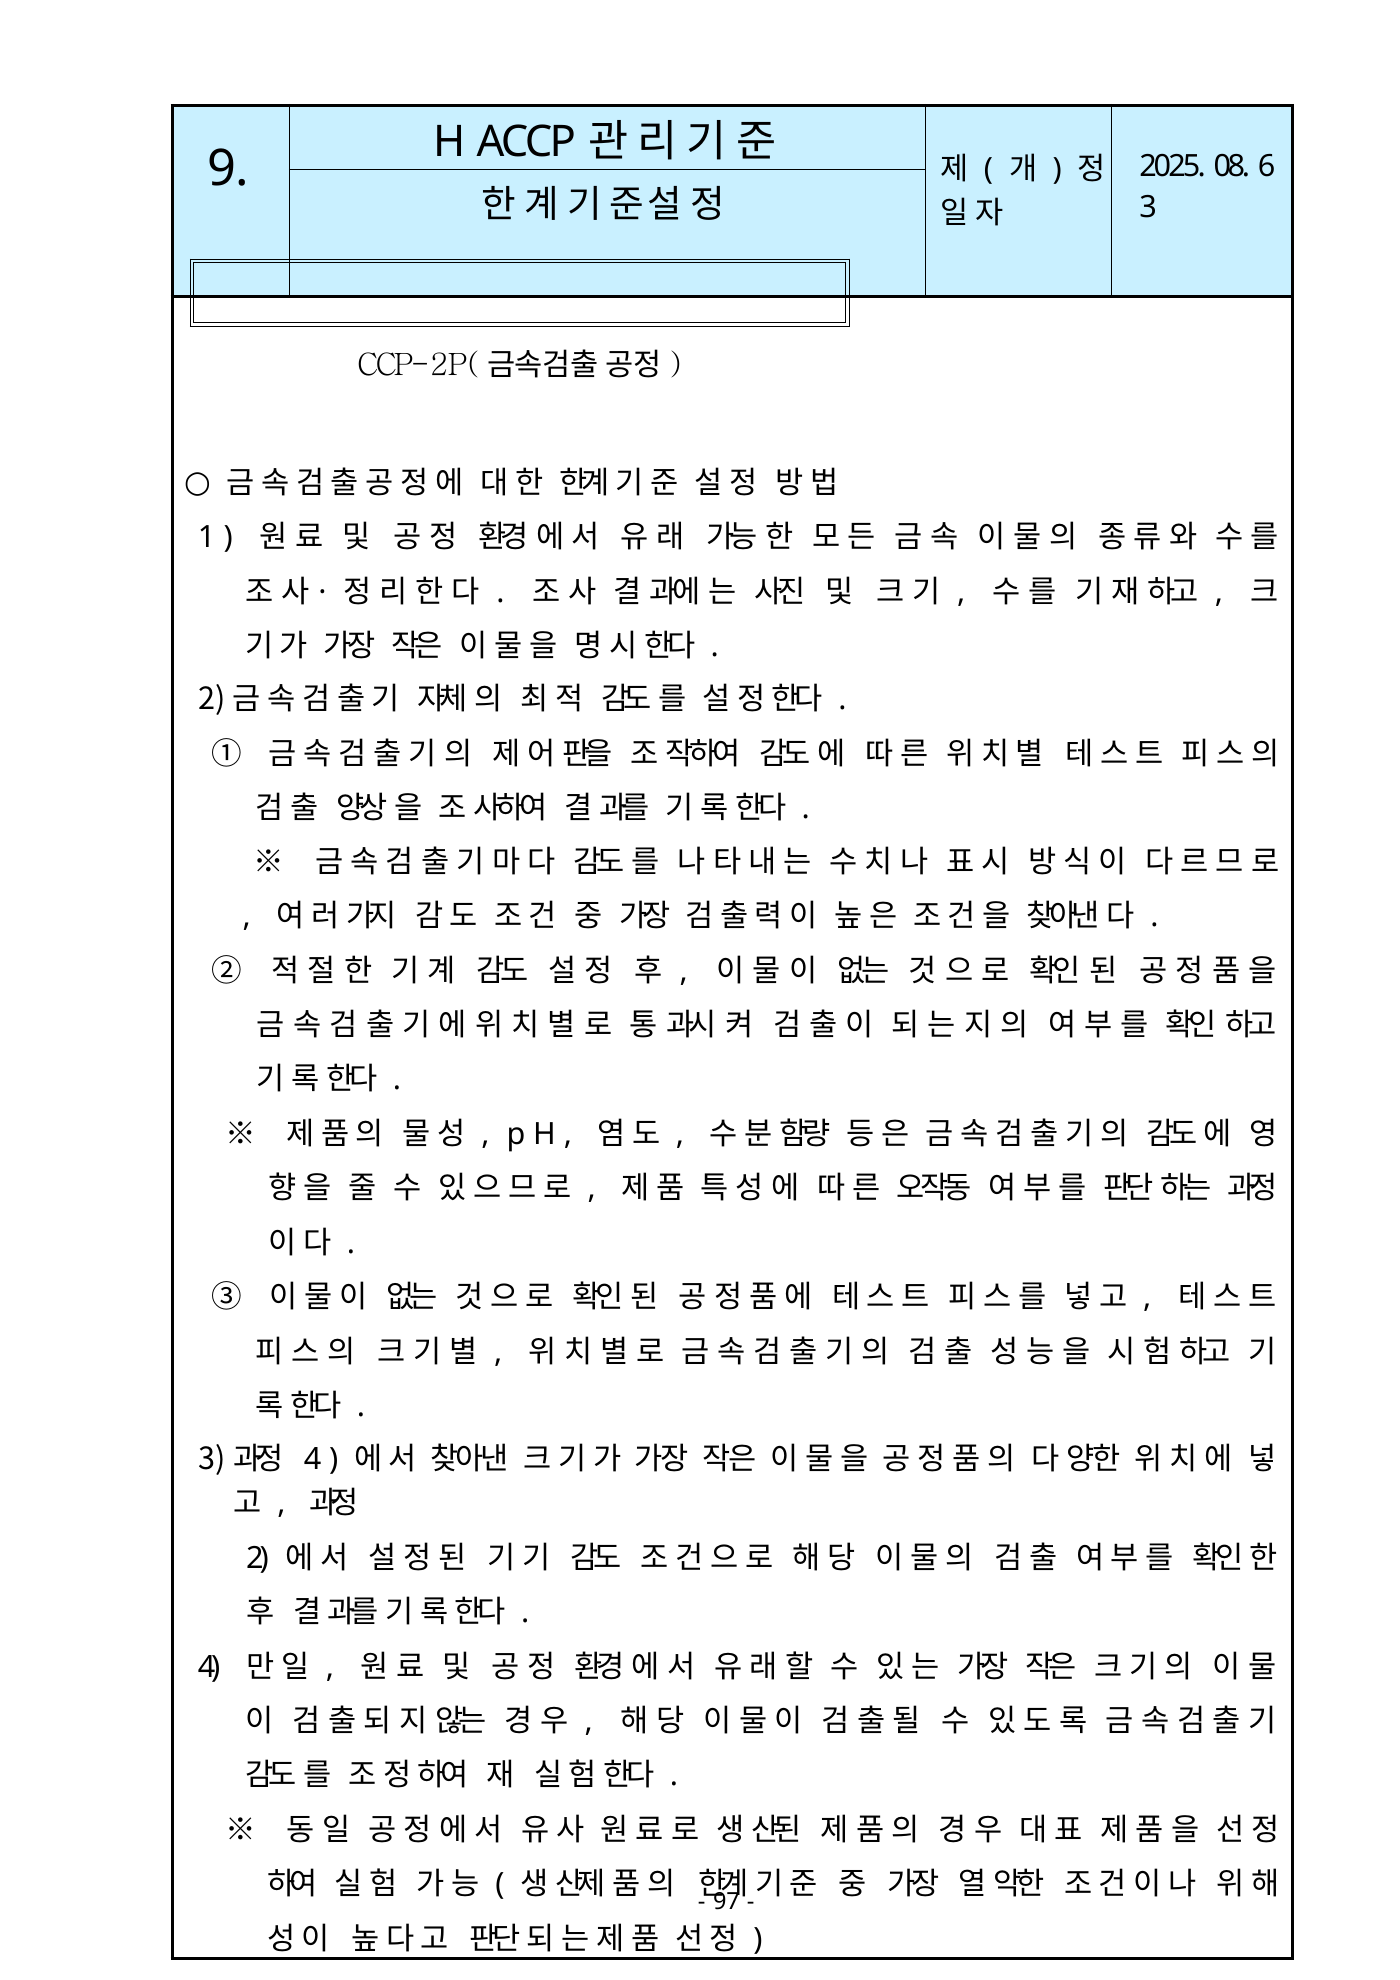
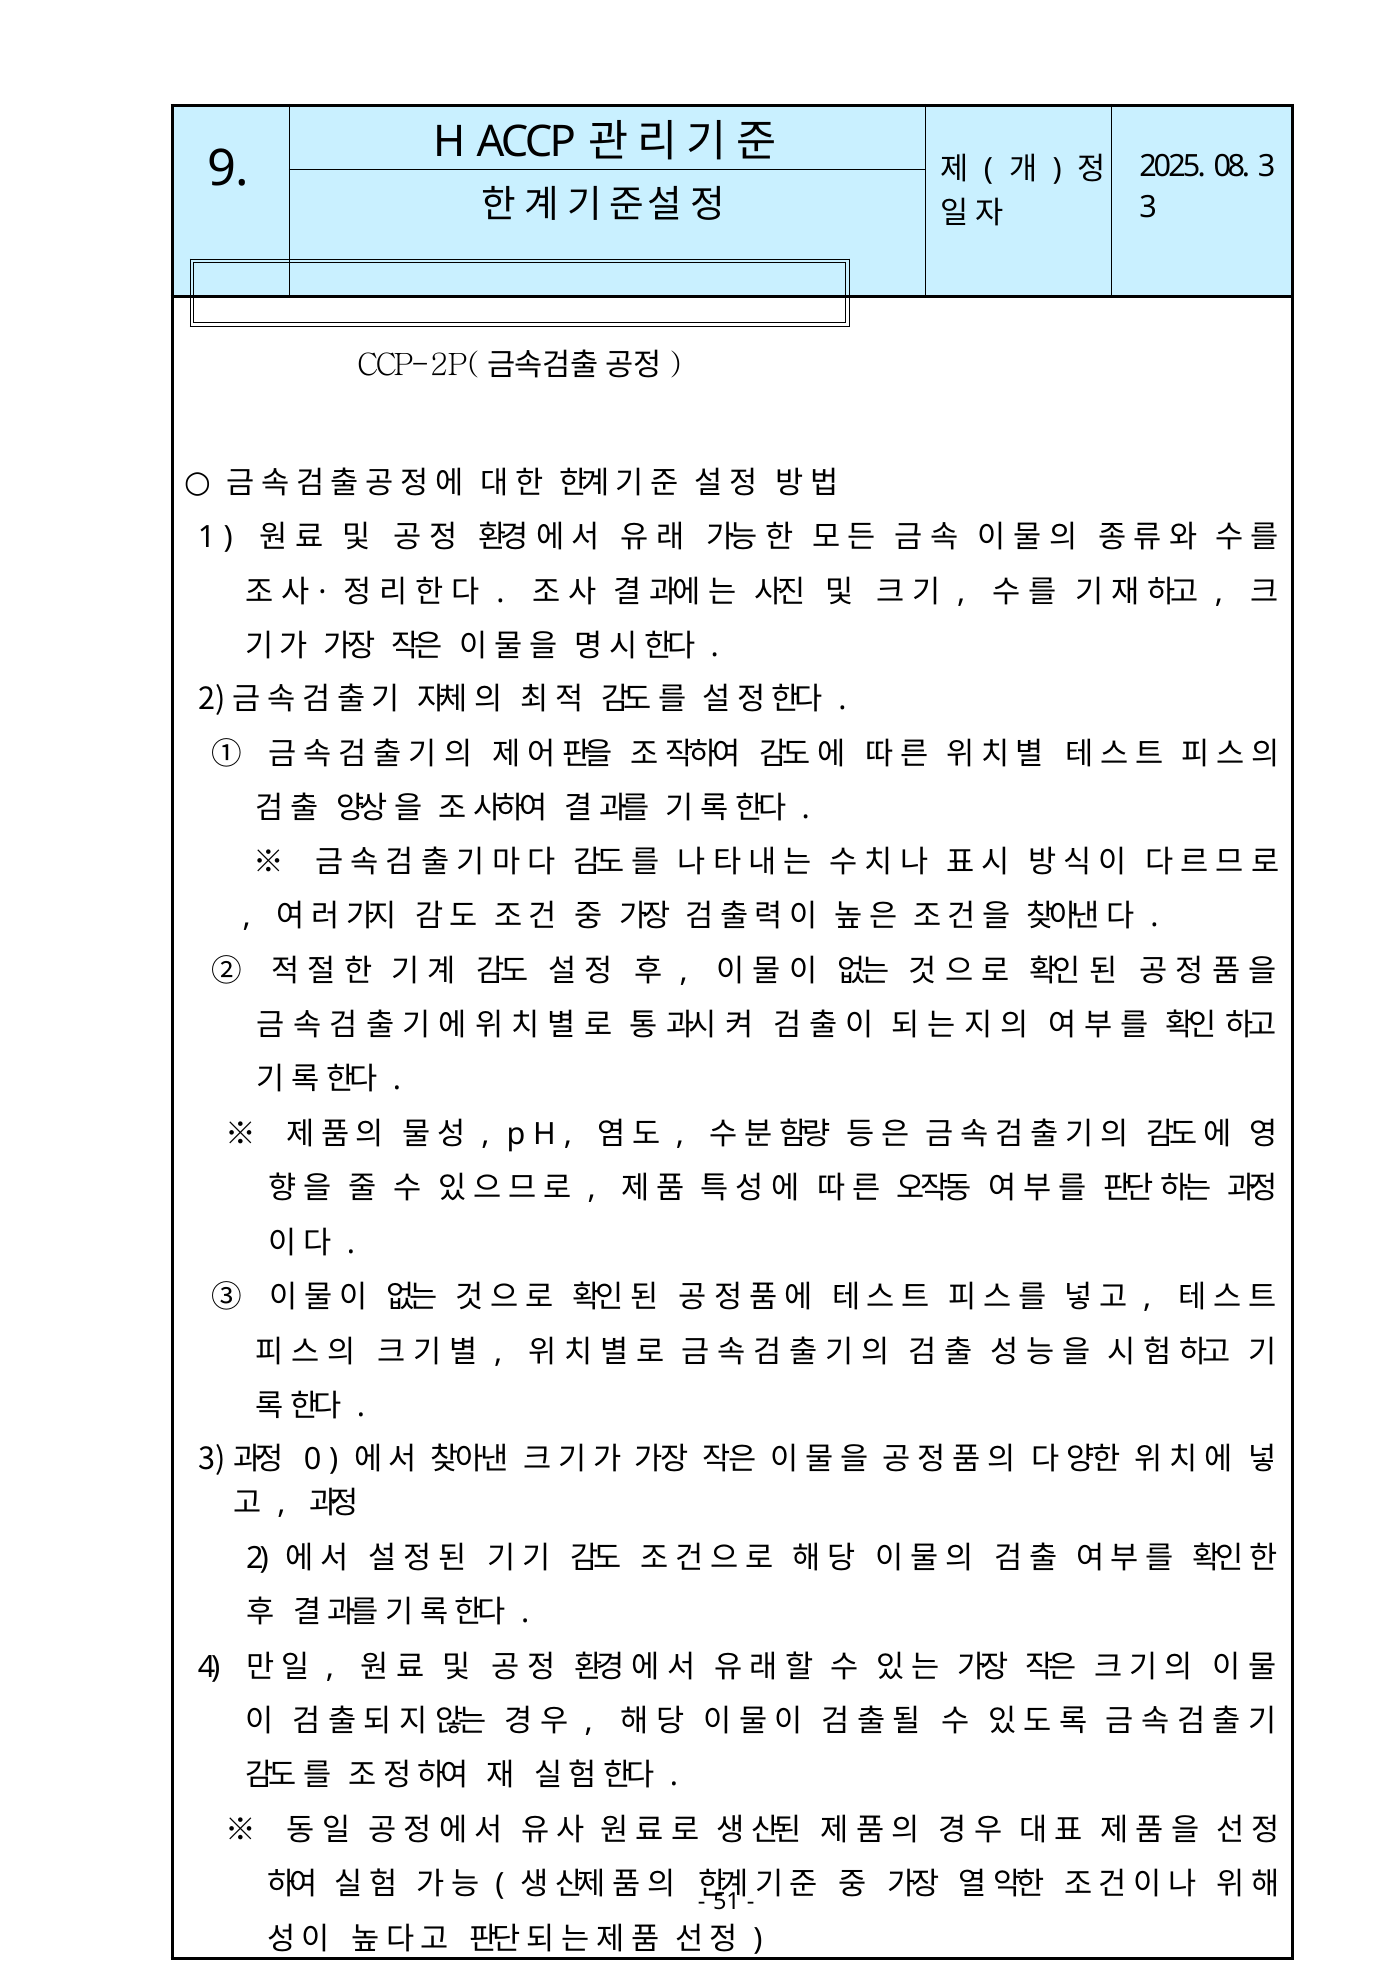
08 6: 6 -> 3 (1267, 166)
4: 4 -> 0 (313, 1458)
97: 97 -> 51 (726, 1901)
